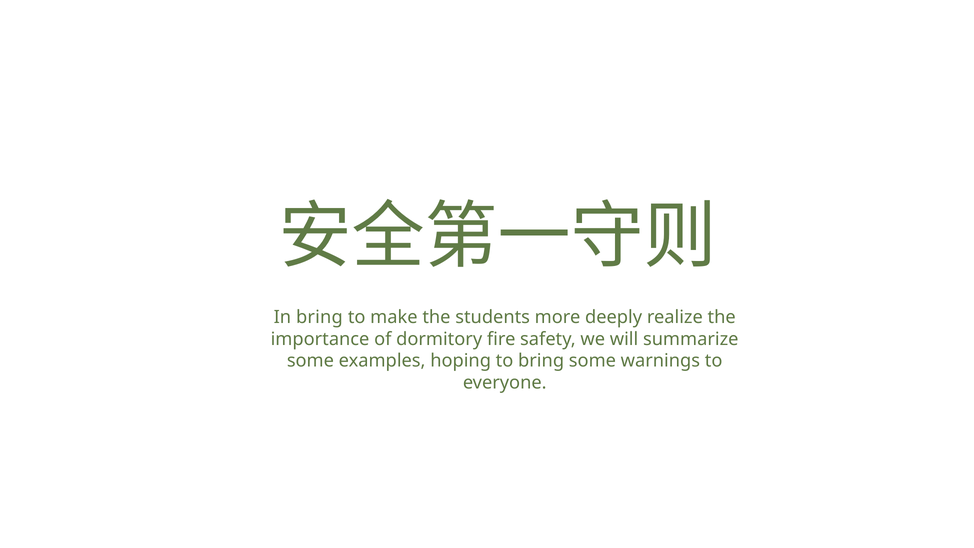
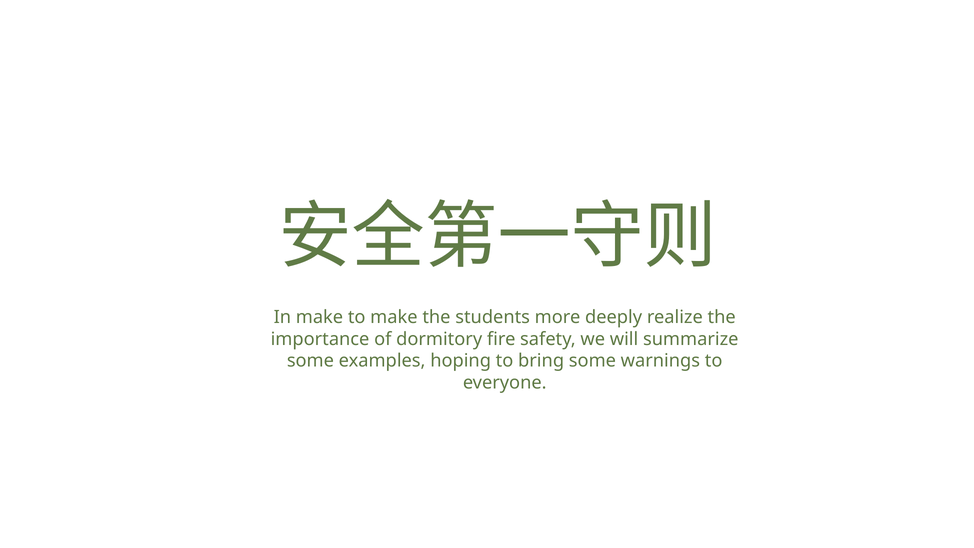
In bring: bring -> make (319, 317)
